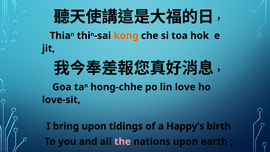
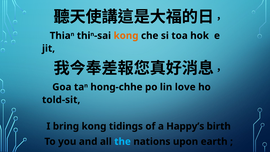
love-sit: love-sit -> told-sit (61, 100)
bring upon: upon -> kong (94, 126)
the colour: pink -> light blue (123, 141)
